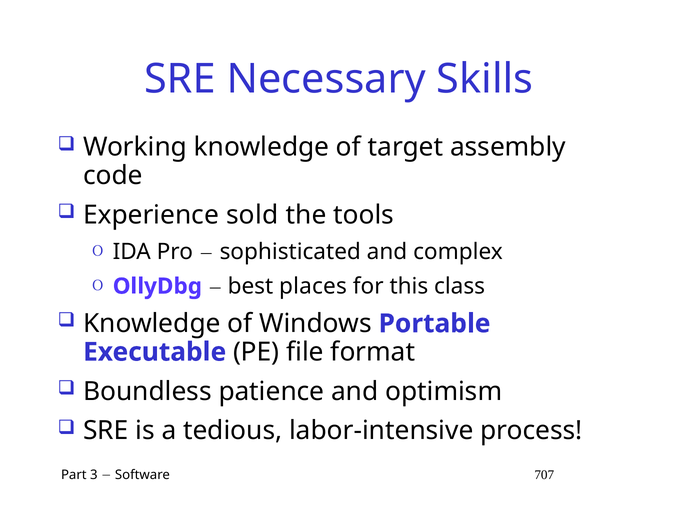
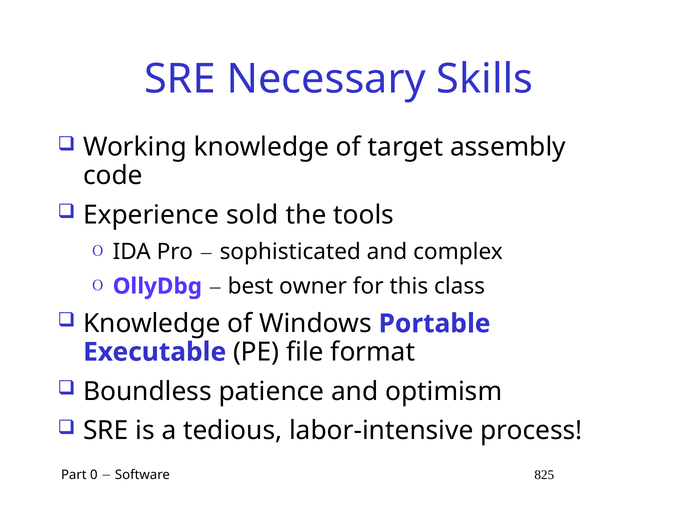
places: places -> owner (313, 287)
3: 3 -> 0 (94, 476)
707: 707 -> 825 (544, 476)
